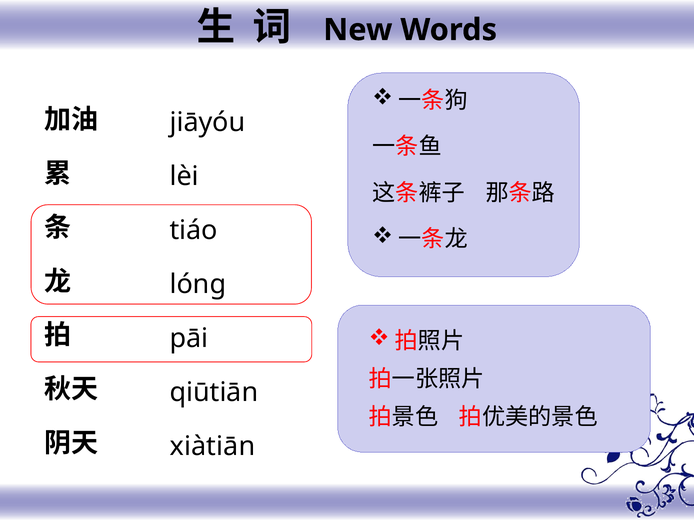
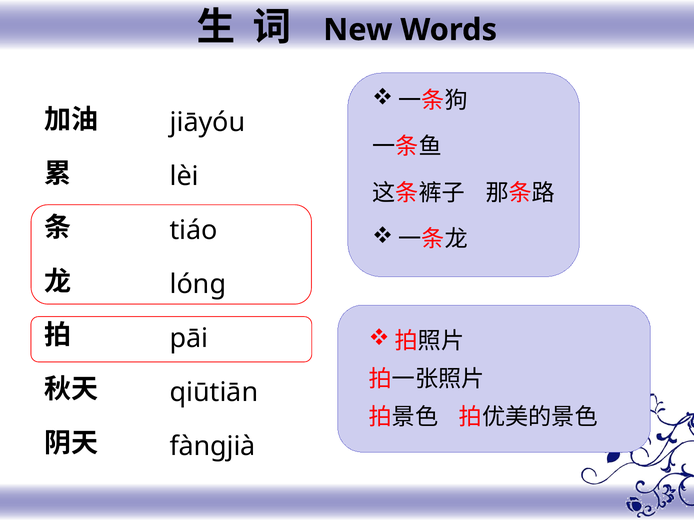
xiàtiān: xiàtiān -> fànɡjià (213, 447)
